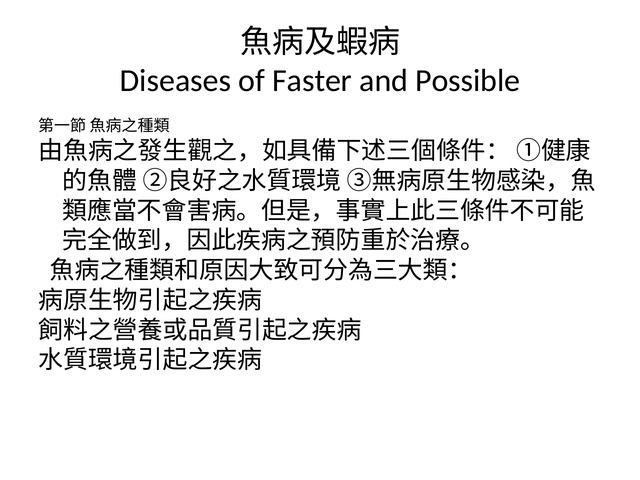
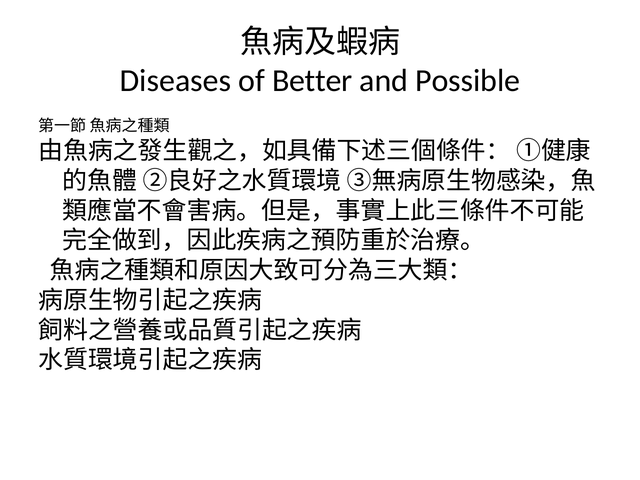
Faster: Faster -> Better (312, 81)
